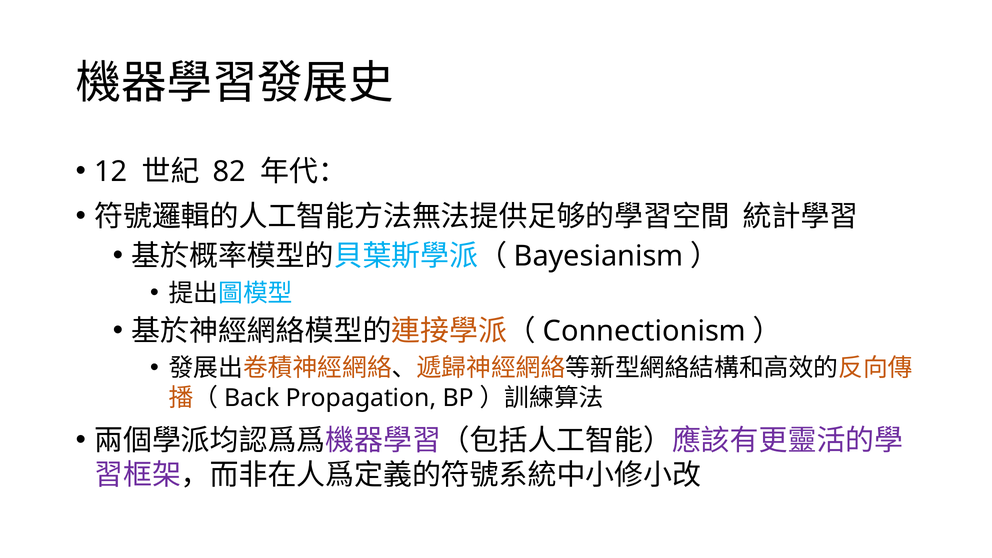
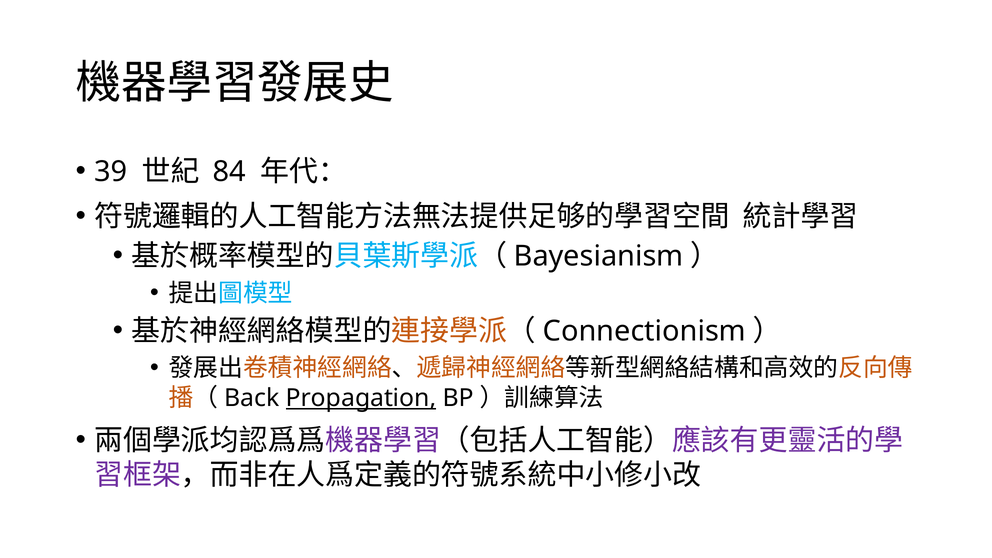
12: 12 -> 39 (111, 172)
82: 82 -> 84 (229, 172)
Propagation underline: none -> present (361, 398)
